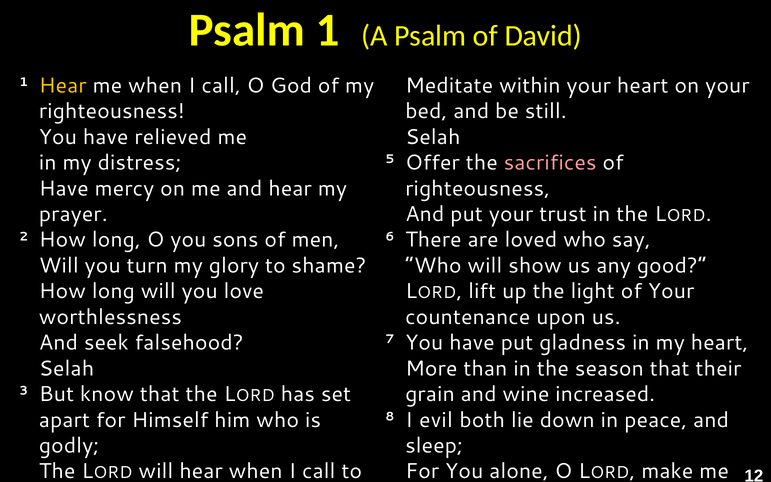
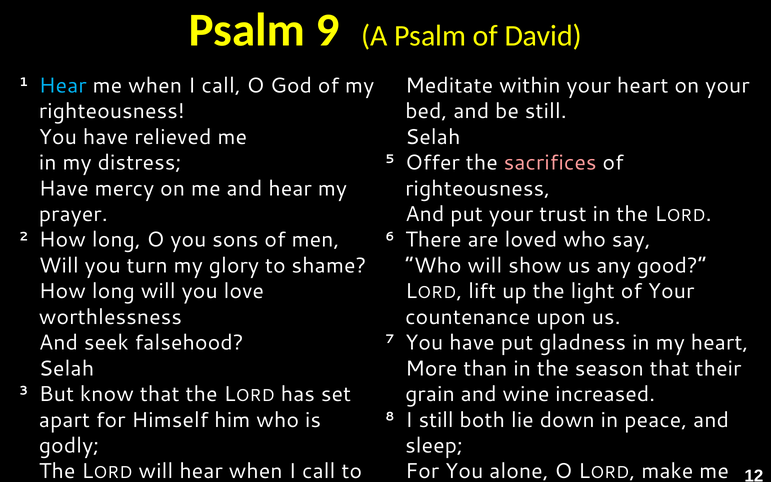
Psalm 1: 1 -> 9 (328, 30)
Hear colour: yellow -> light blue (63, 86)
I evil: evil -> still (436, 420)
